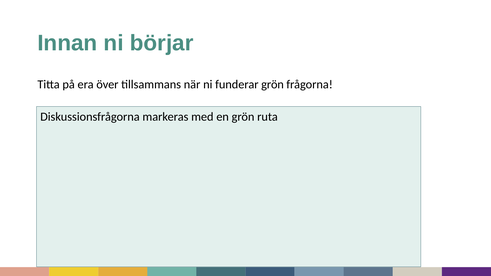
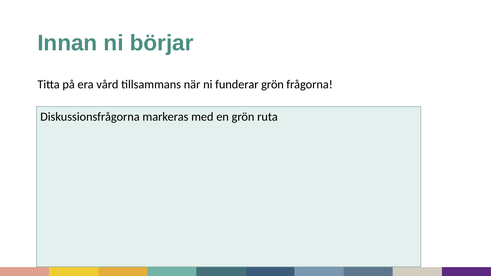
över: över -> vård (107, 84)
